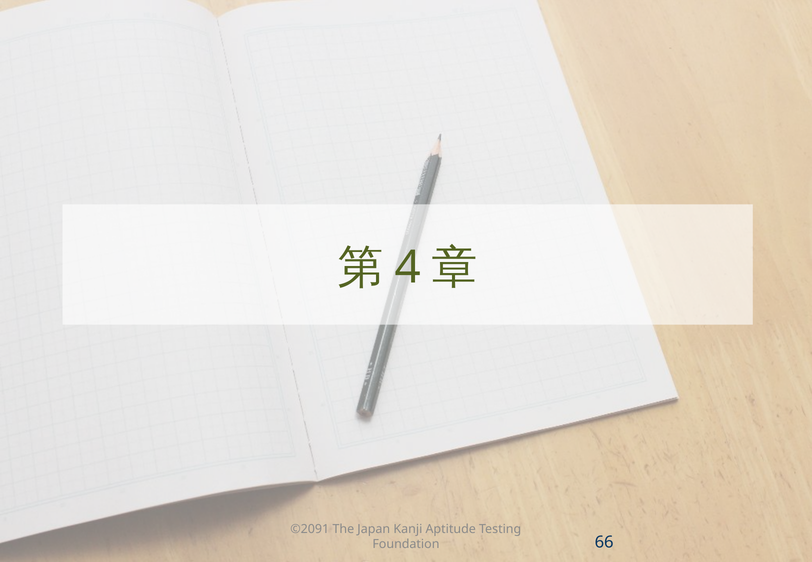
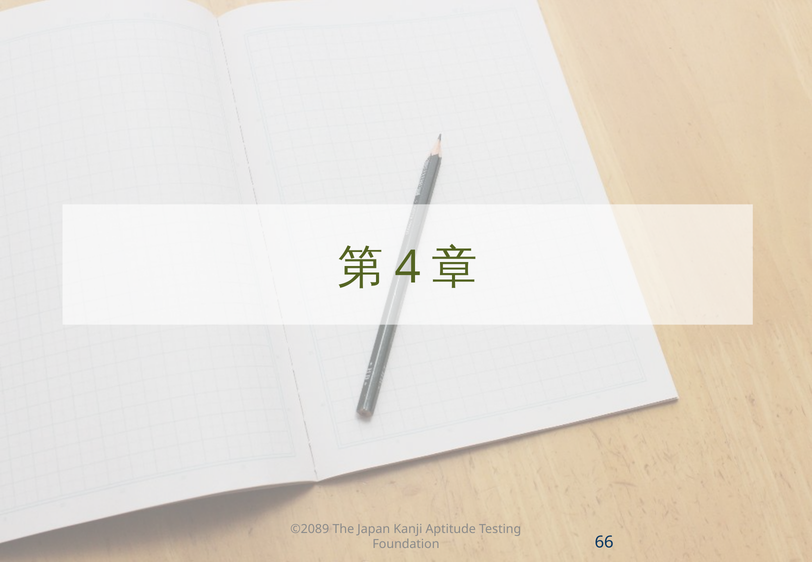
©2091: ©2091 -> ©2089 (310, 529)
